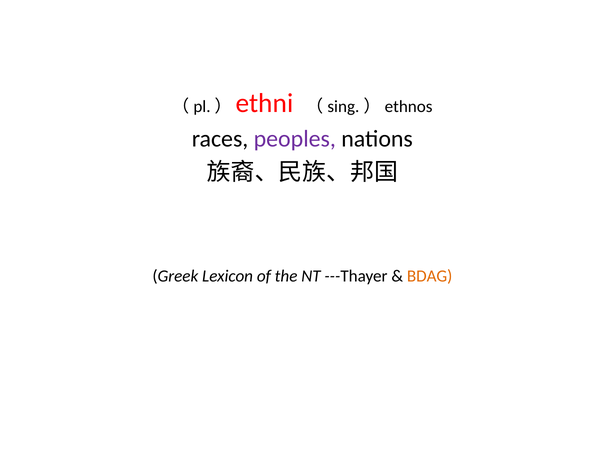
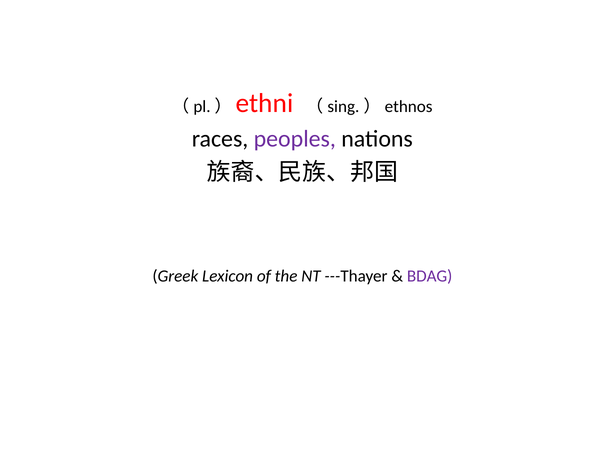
BDAG colour: orange -> purple (430, 276)
